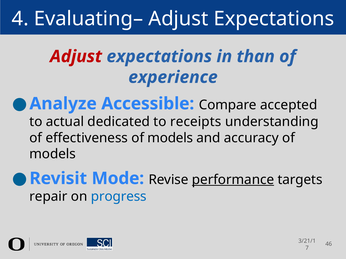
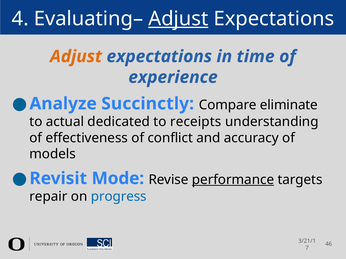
Adjust underline: none -> present (178, 19)
Adjust colour: red -> orange (76, 57)
than: than -> time (256, 57)
Accessible: Accessible -> Succinctly (148, 104)
accepted: accepted -> eliminate (289, 105)
effectiveness of models: models -> conflict (170, 138)
